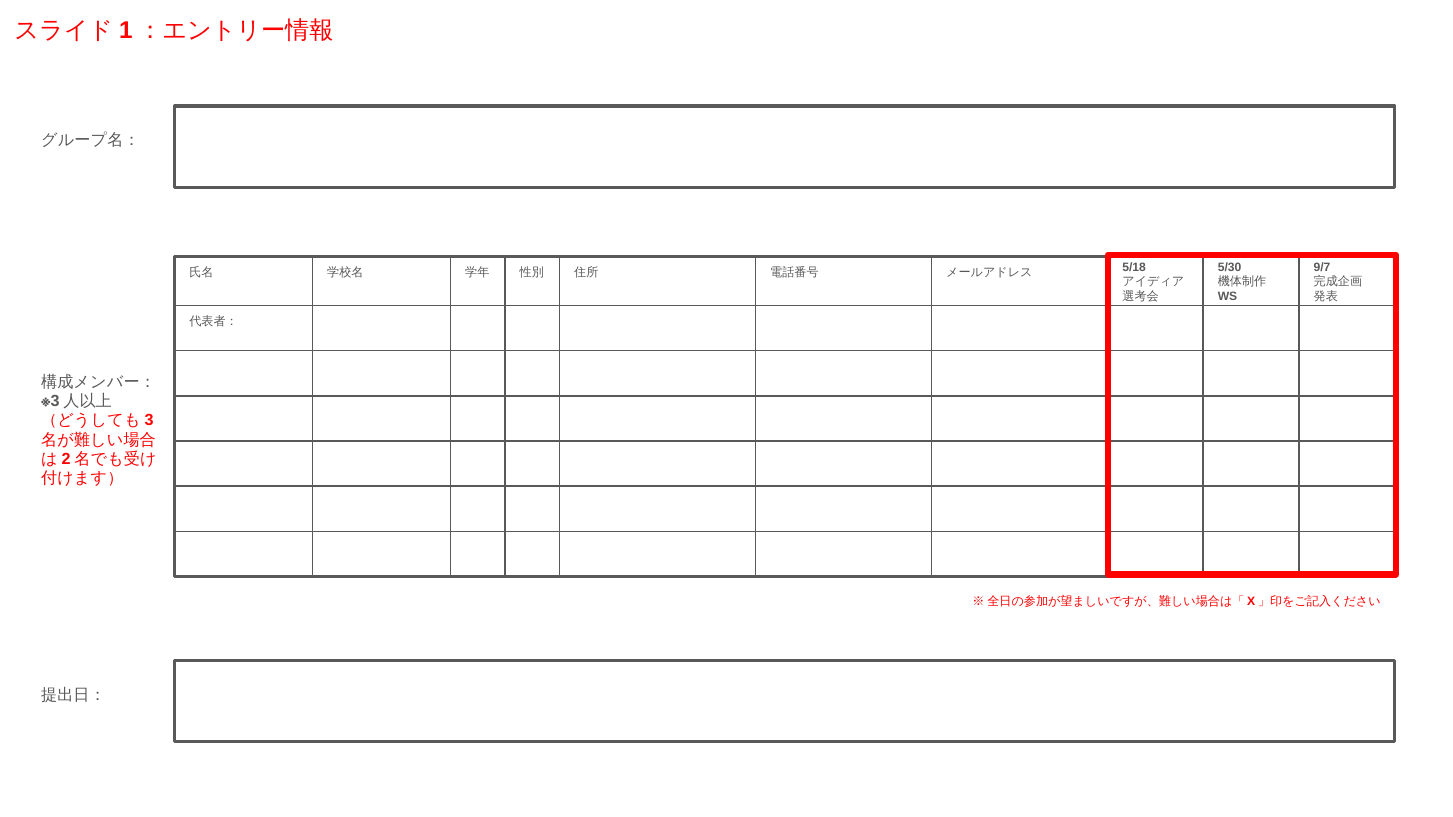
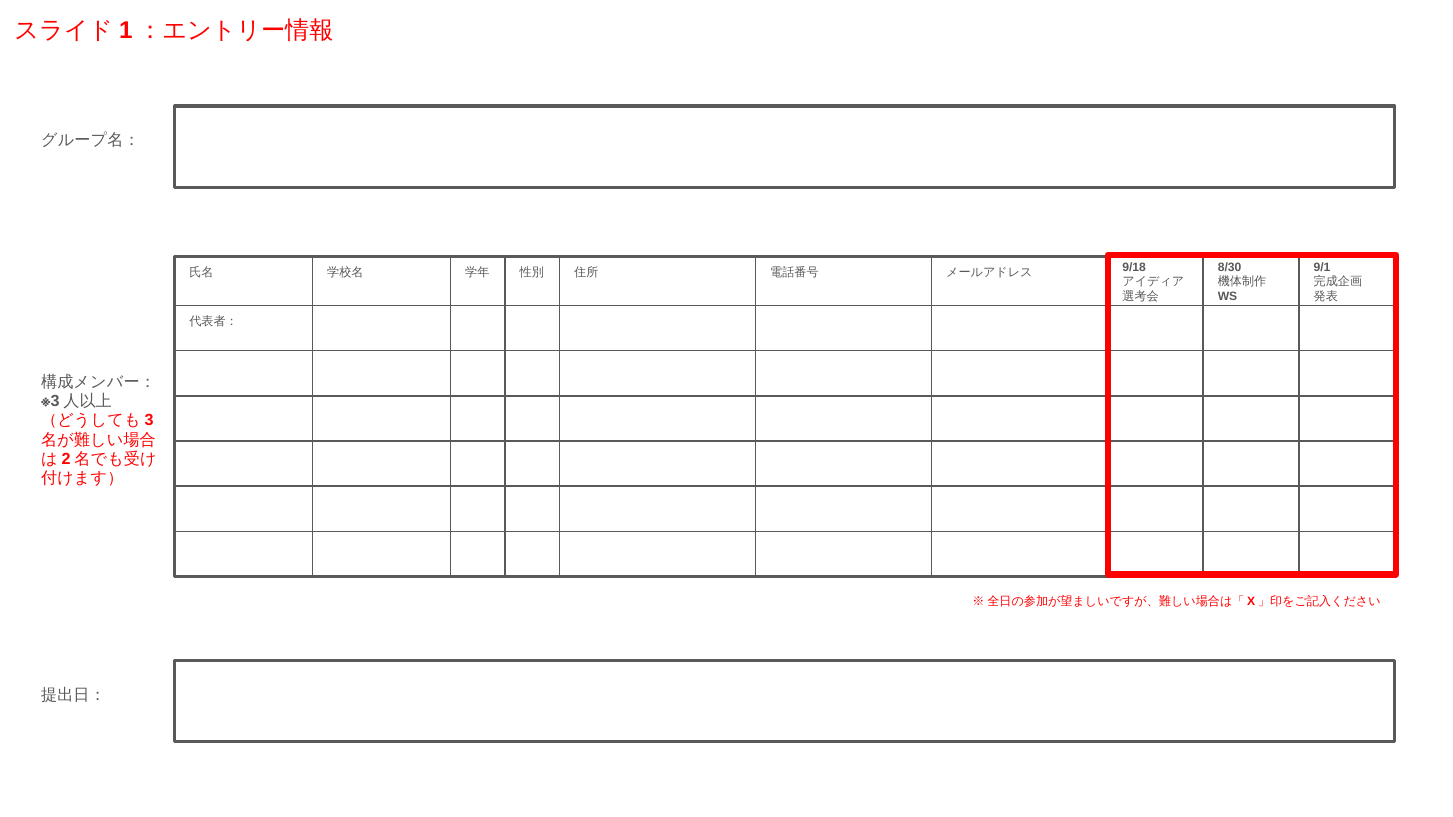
9/7: 9/7 -> 9/1 (1322, 267)
5/18: 5/18 -> 9/18 (1134, 267)
5/30: 5/30 -> 8/30 (1230, 267)
